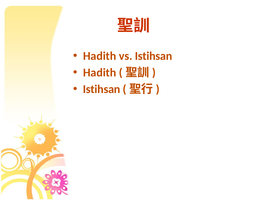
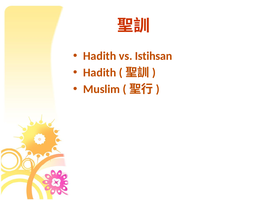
Istihsan: Istihsan -> Muslim (102, 89)
